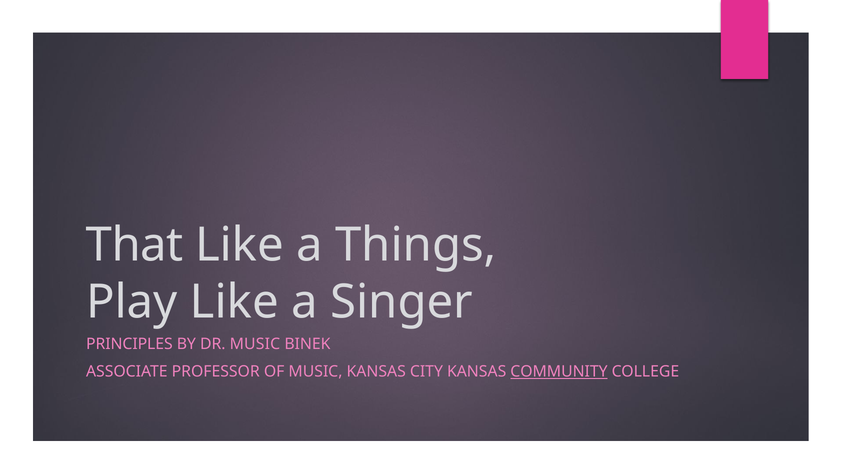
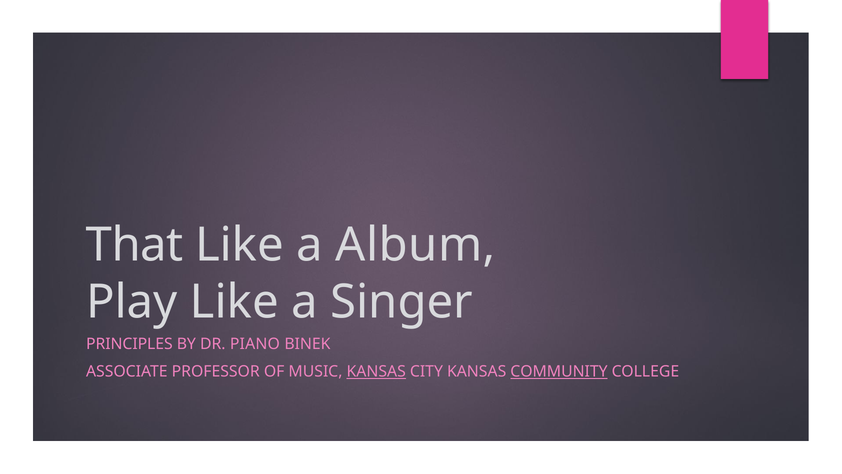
Things: Things -> Album (416, 245)
DR MUSIC: MUSIC -> PIANO (255, 344)
KANSAS underline: none -> present (376, 371)
